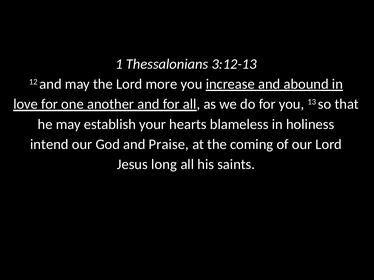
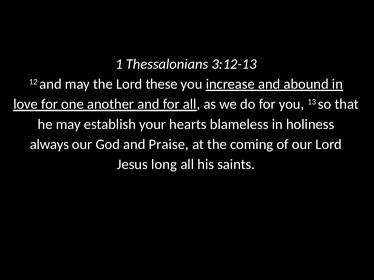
more: more -> these (162, 84)
intend: intend -> always (49, 145)
